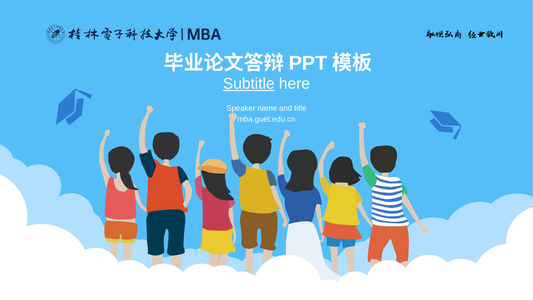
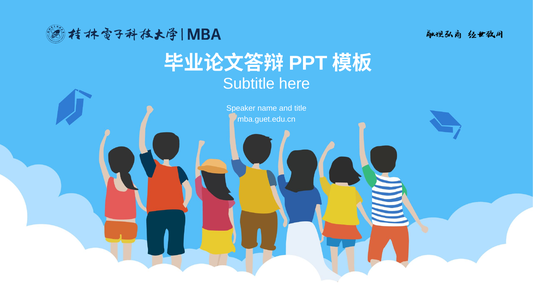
Subtitle underline: present -> none (249, 84)
